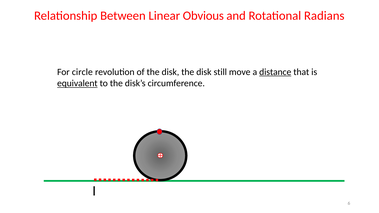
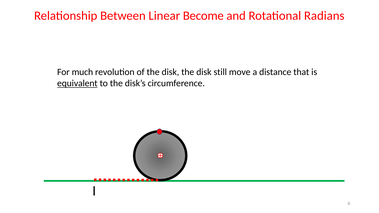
Obvious: Obvious -> Become (203, 16)
circle: circle -> much (82, 72)
distance underline: present -> none (275, 72)
